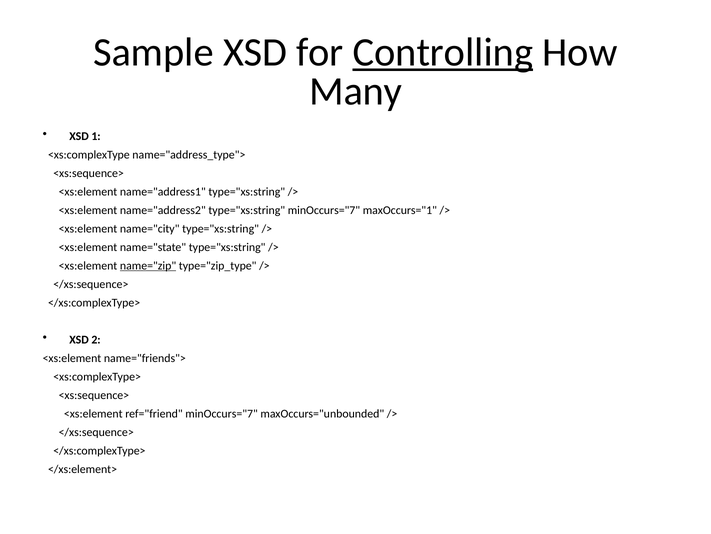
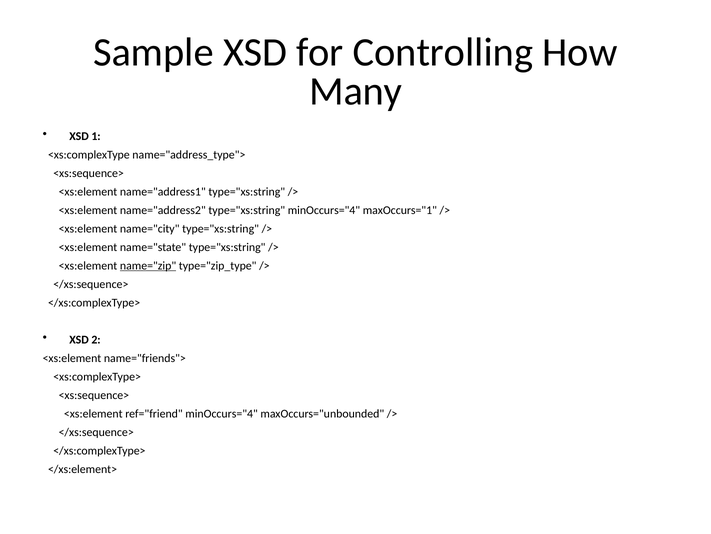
Controlling underline: present -> none (443, 52)
type="xs:string minOccurs="7: minOccurs="7 -> minOccurs="4 (324, 210)
ref="friend minOccurs="7: minOccurs="7 -> minOccurs="4 (222, 413)
